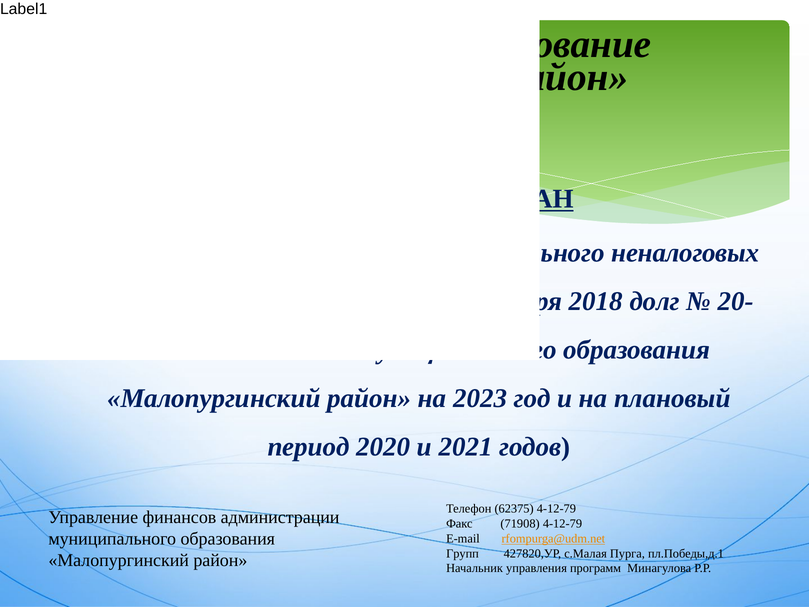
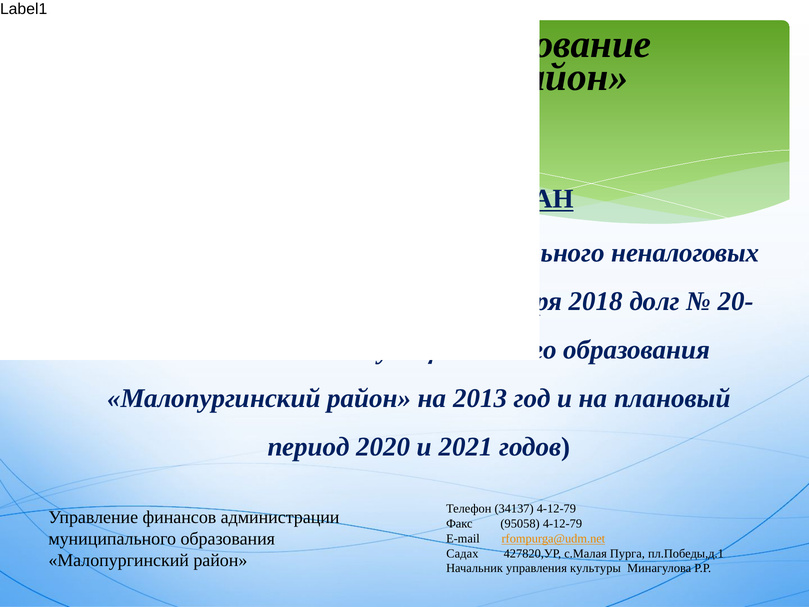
2023: 2023 -> 2013 (480, 398)
62375: 62375 -> 34137 (514, 509)
71908: 71908 -> 95058 (520, 524)
Групп: Групп -> Садах (462, 553)
программ: программ -> культуры (595, 568)
